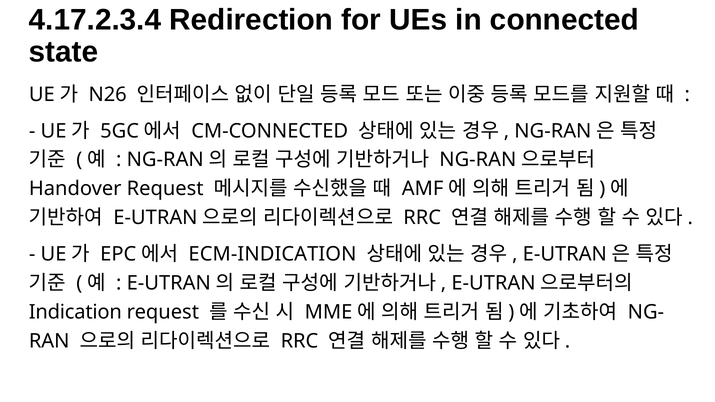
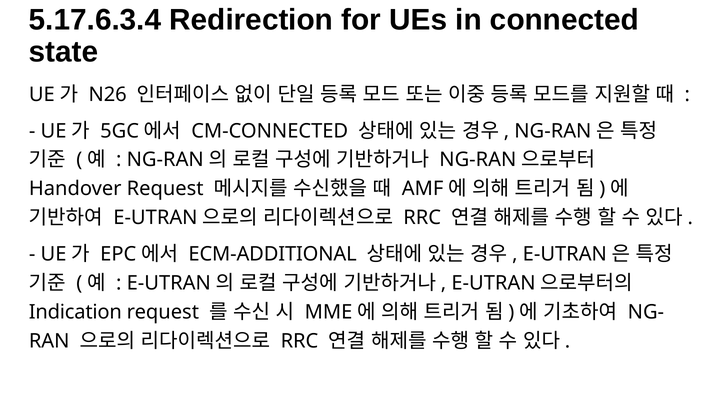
4.17.2.3.4: 4.17.2.3.4 -> 5.17.6.3.4 (95, 20)
ECM-INDICATION: ECM-INDICATION -> ECM-ADDITIONAL (273, 254)
